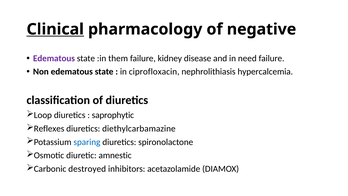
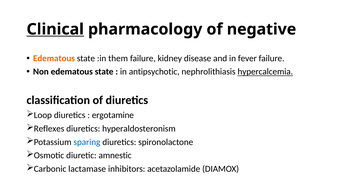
Edematous colour: purple -> orange (54, 58)
need: need -> fever (247, 58)
ciprofloxacin: ciprofloxacin -> antipsychotic (154, 72)
hypercalcemia underline: none -> present (265, 72)
saprophytic: saprophytic -> ergotamine (113, 115)
diethylcarbamazine: diethylcarbamazine -> hyperaldosteronism (139, 128)
destroyed: destroyed -> lactamase (87, 169)
